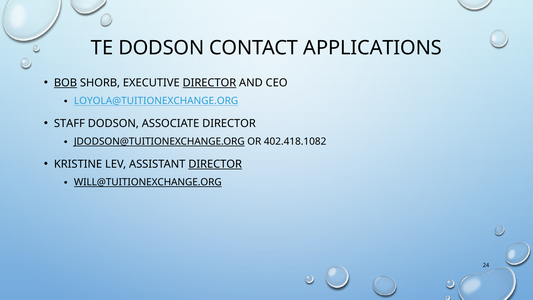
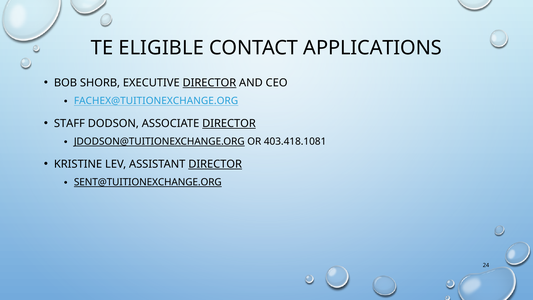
TE DODSON: DODSON -> ELIGIBLE (161, 48)
BOB underline: present -> none (65, 83)
LOYOLA@TUITIONEXCHANGE.ORG: LOYOLA@TUITIONEXCHANGE.ORG -> FACHEX@TUITIONEXCHANGE.ORG (156, 101)
DIRECTOR underline: none -> present (229, 123)
402.418.1082: 402.418.1082 -> 403.418.1081 (295, 141)
WILL@TUITIONEXCHANGE.ORG: WILL@TUITIONEXCHANGE.ORG -> SENT@TUITIONEXCHANGE.ORG (148, 182)
